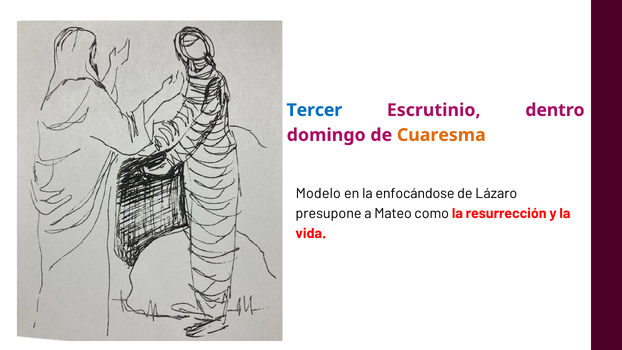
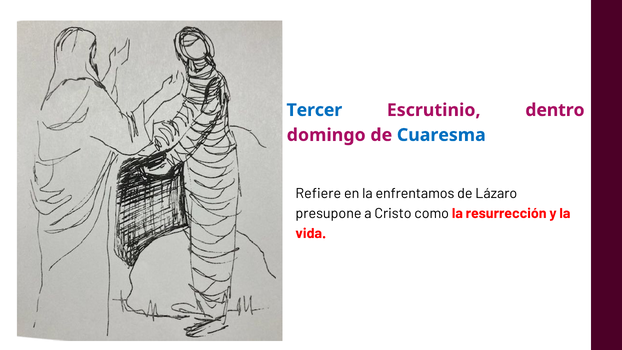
Cuaresma colour: orange -> blue (441, 135)
Modelo: Modelo -> Refiere (318, 194)
enfocándose: enfocándose -> enfrentamos (415, 194)
Mateo: Mateo -> Cristo (393, 214)
